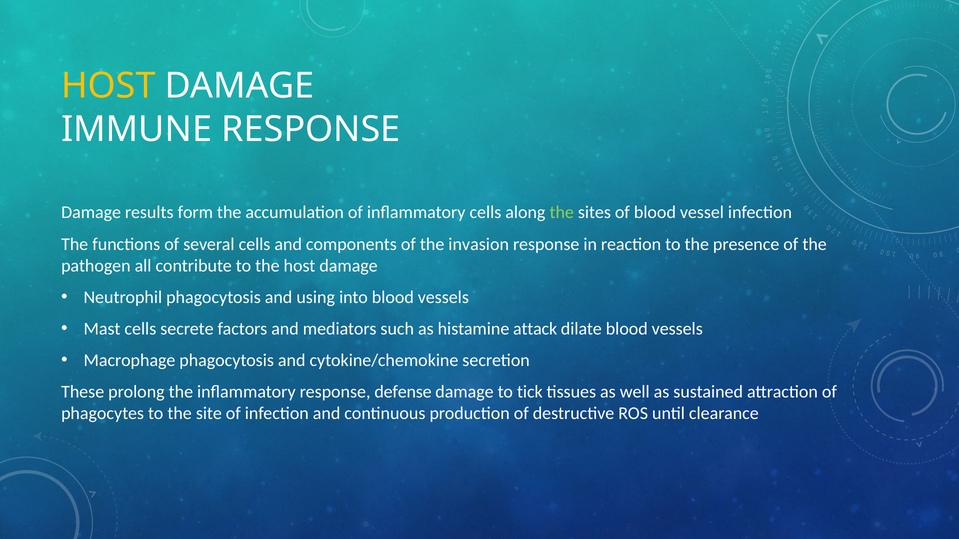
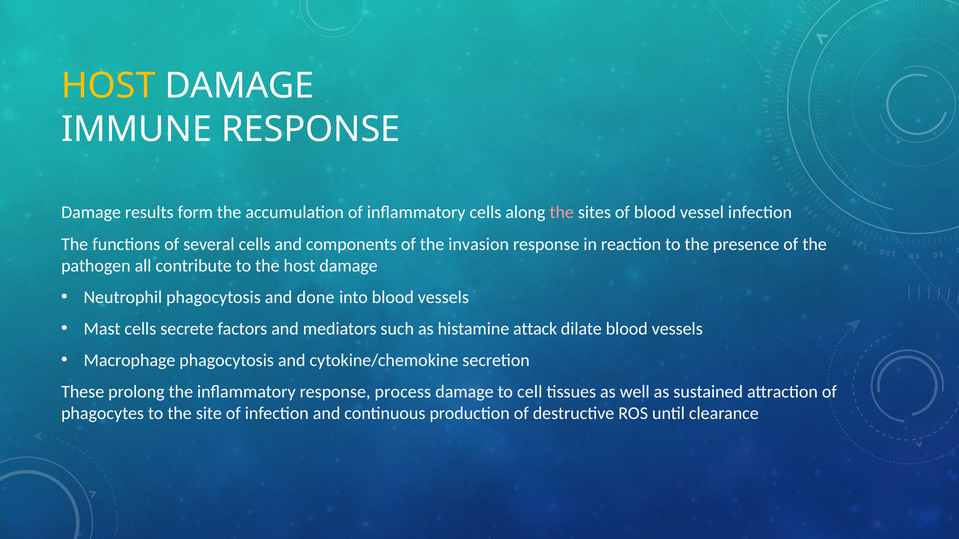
the colour: light green -> pink (562, 213)
using: using -> done (316, 297)
defense: defense -> process (403, 392)
tick: tick -> cell (530, 392)
